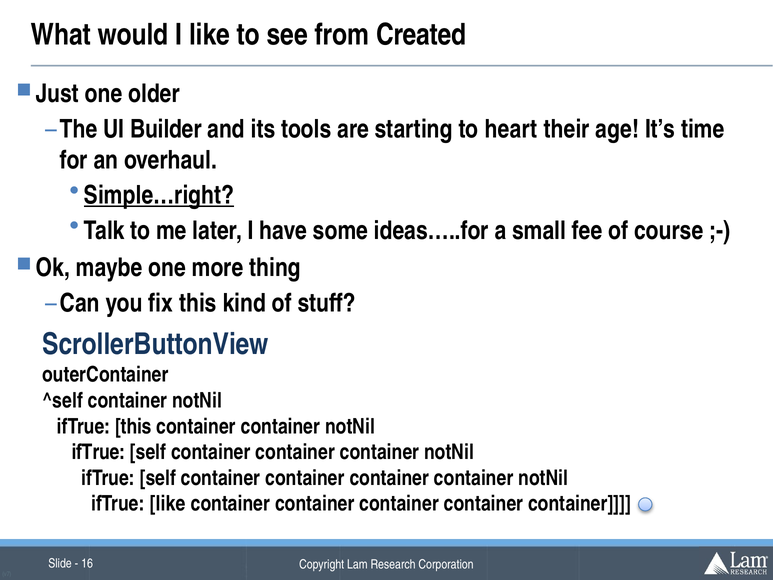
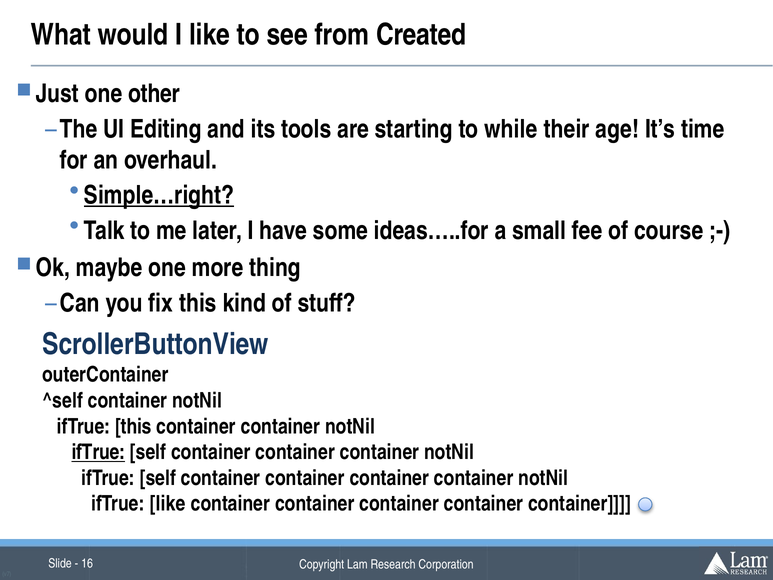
older: older -> other (154, 94)
Builder: Builder -> Editing (166, 129)
heart: heart -> while (511, 129)
ifTrue underline: none -> present (98, 452)
